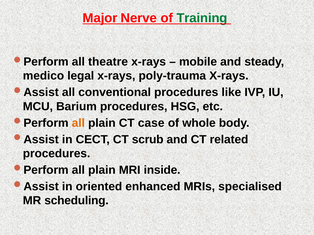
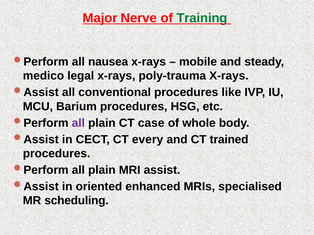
theatre: theatre -> nausea (108, 62)
all colour: orange -> purple (78, 123)
scrub: scrub -> every (148, 140)
related: related -> trained (229, 140)
inside: inside -> assist (162, 170)
